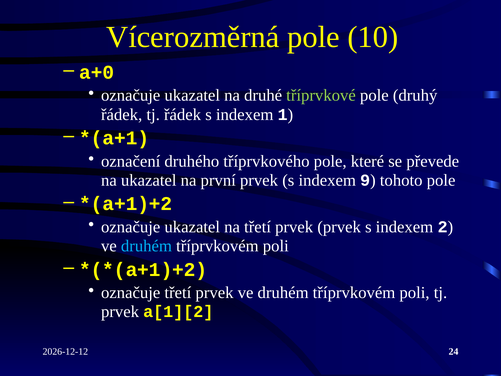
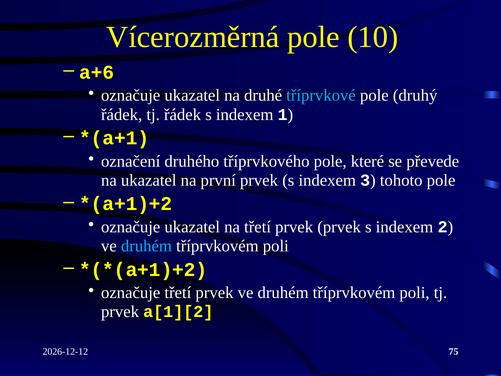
a+0: a+0 -> a+6 (97, 72)
tříprvkové colour: light green -> light blue (321, 95)
9: 9 -> 3 (365, 180)
24: 24 -> 75 (454, 351)
